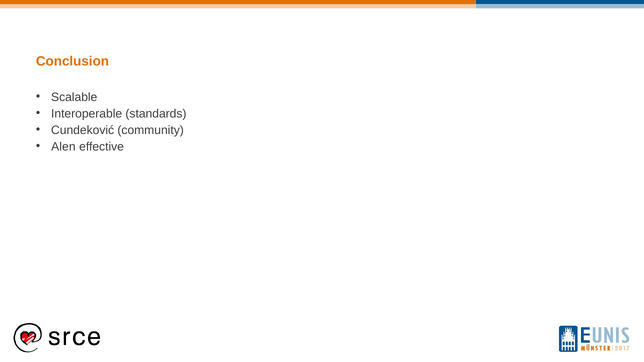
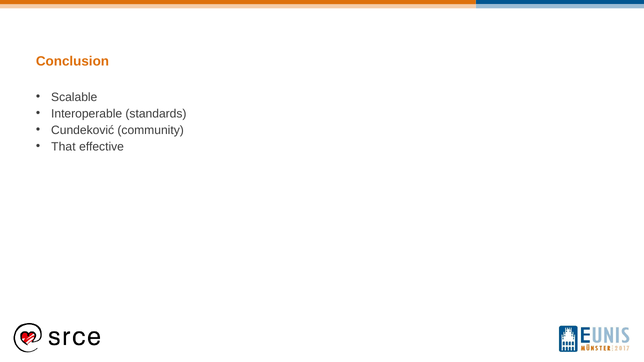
Alen: Alen -> That (63, 147)
